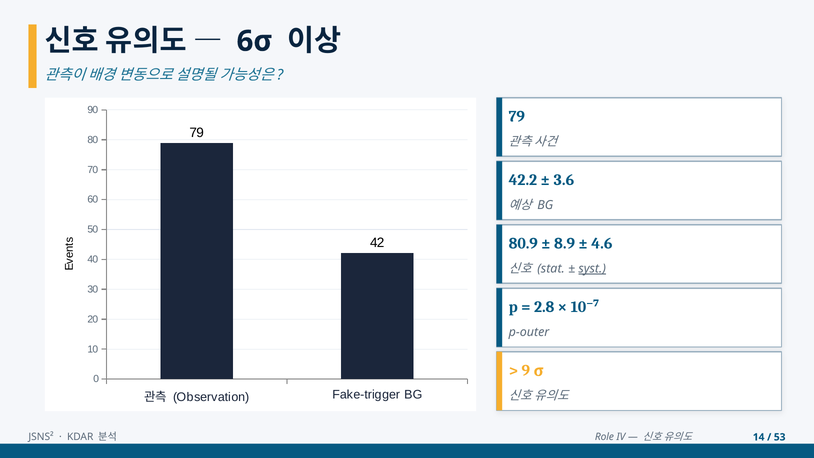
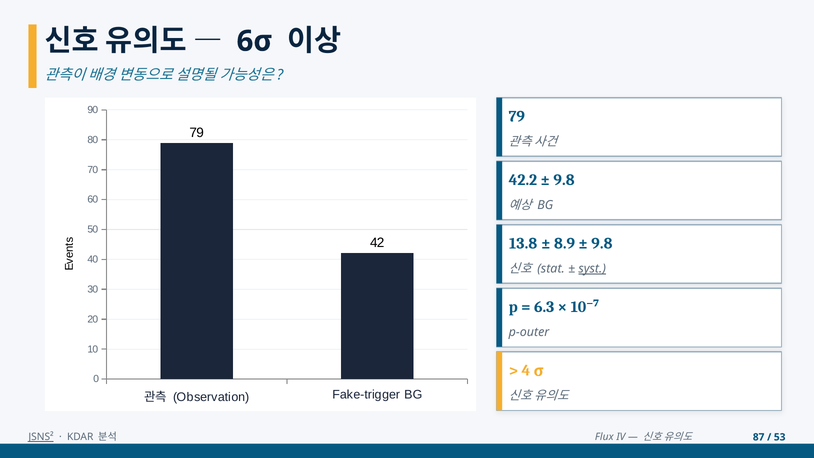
3.6: 3.6 -> 9.8 (564, 180)
80.9: 80.9 -> 13.8 (523, 244)
4.6: 4.6 -> 9.8 (602, 244)
2.8: 2.8 -> 6.3 (544, 307)
9: 9 -> 4 (526, 371)
14: 14 -> 87 (759, 437)
JSNS² underline: none -> present (41, 437)
Role: Role -> Flux (604, 437)
